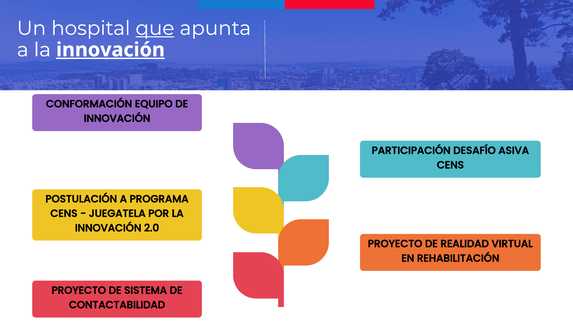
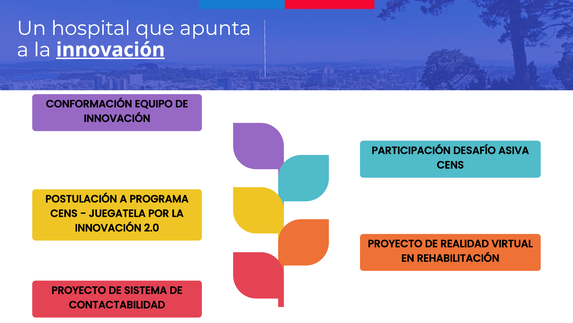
que underline: present -> none (155, 28)
